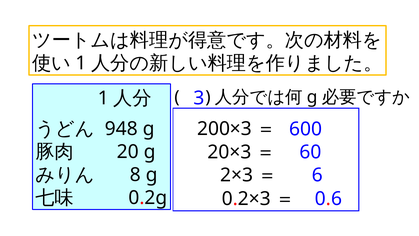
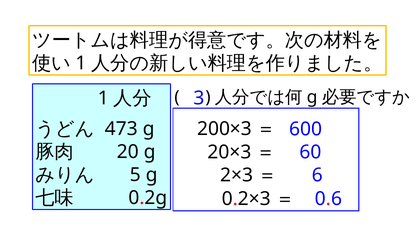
948: 948 -> 473 (121, 128)
8: 8 -> 5 (135, 175)
